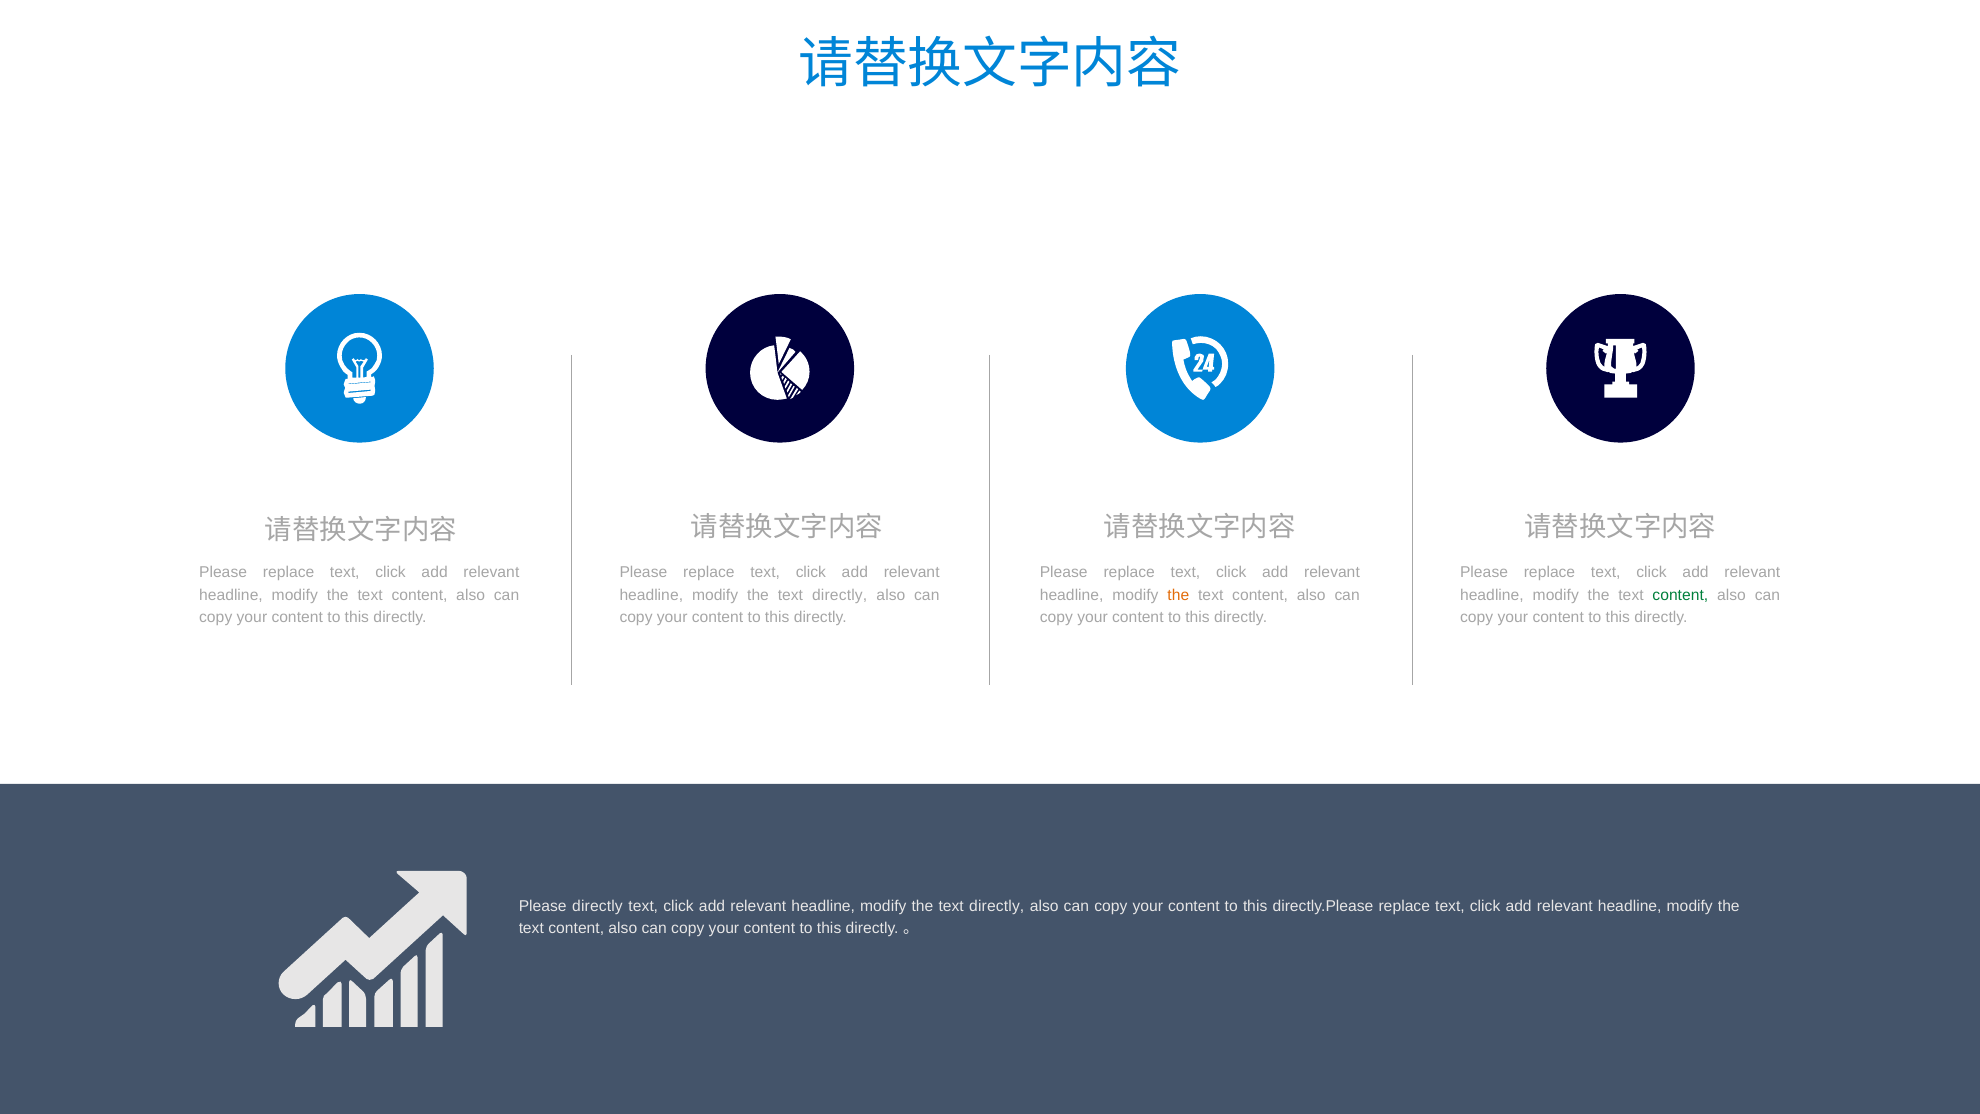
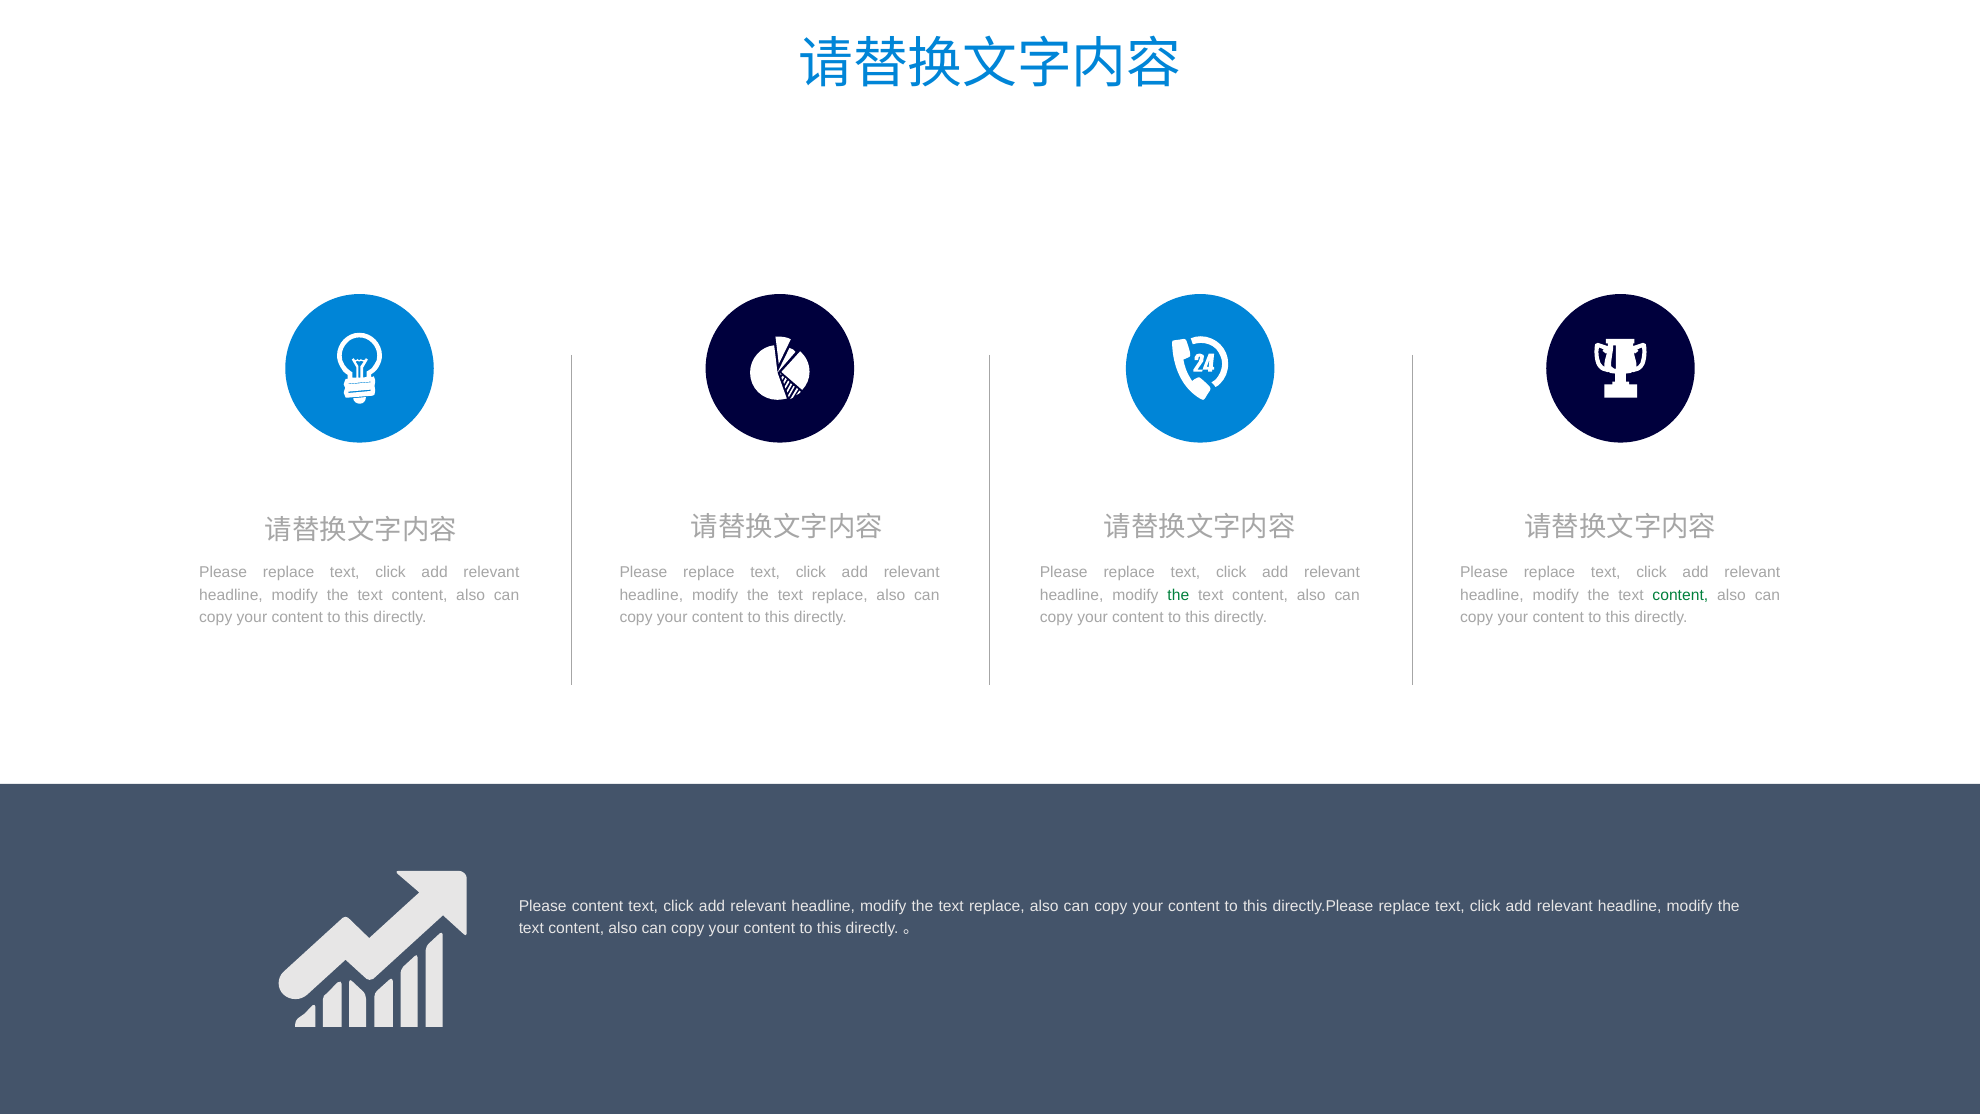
directly: directly -> replace (840, 595)
the colour: orange -> green (1178, 595)
Please directly: directly -> content (598, 906)
directly: directly -> replace (997, 906)
